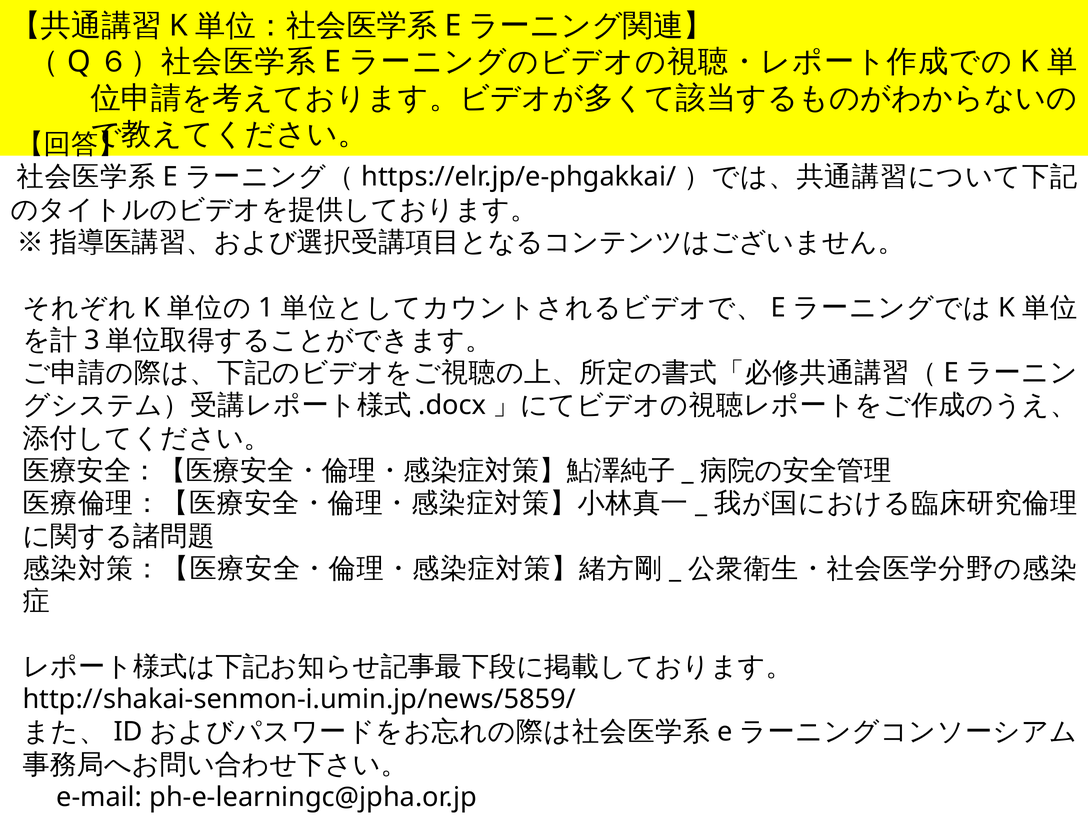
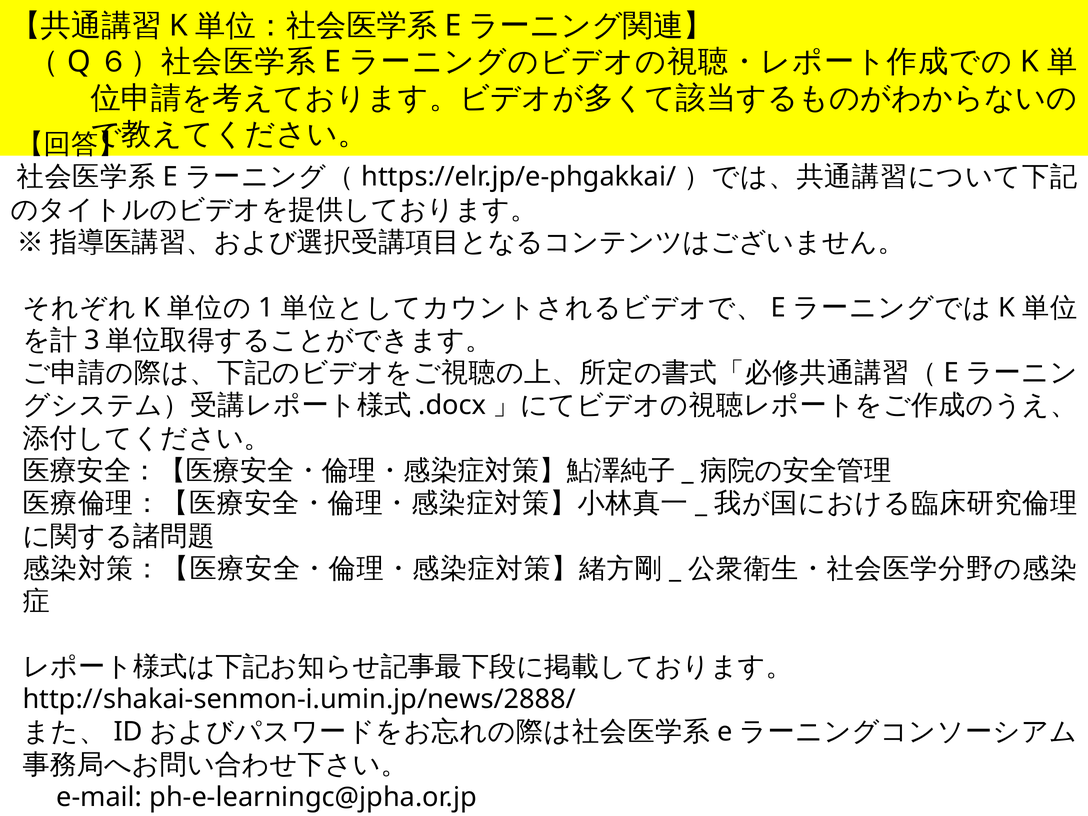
http://shakai-senmon-i.umin.jp/news/5859/: http://shakai-senmon-i.umin.jp/news/5859/ -> http://shakai-senmon-i.umin.jp/news/2888/ (299, 699)
